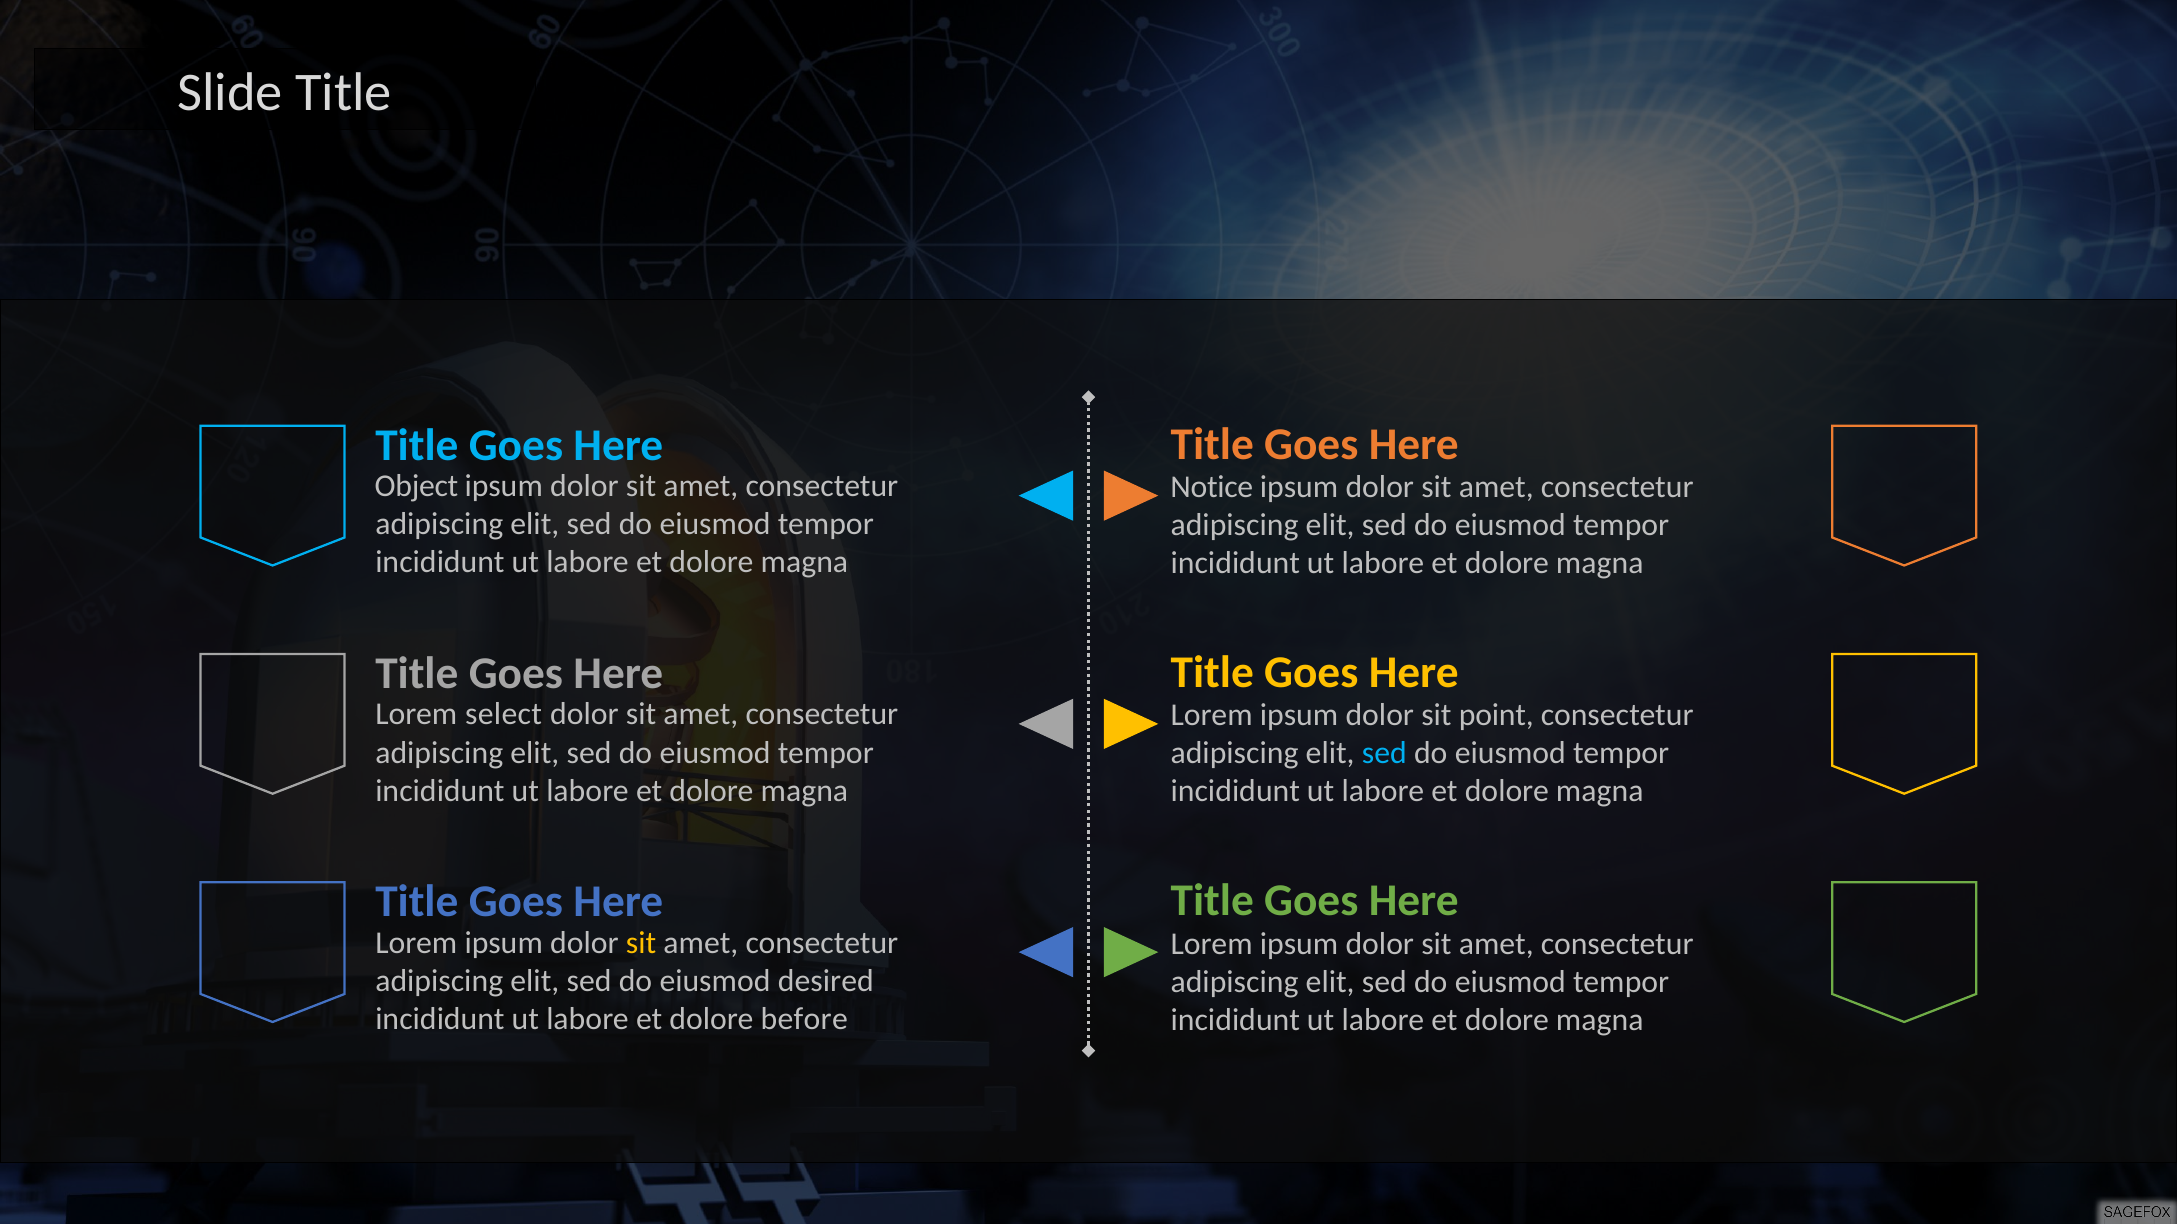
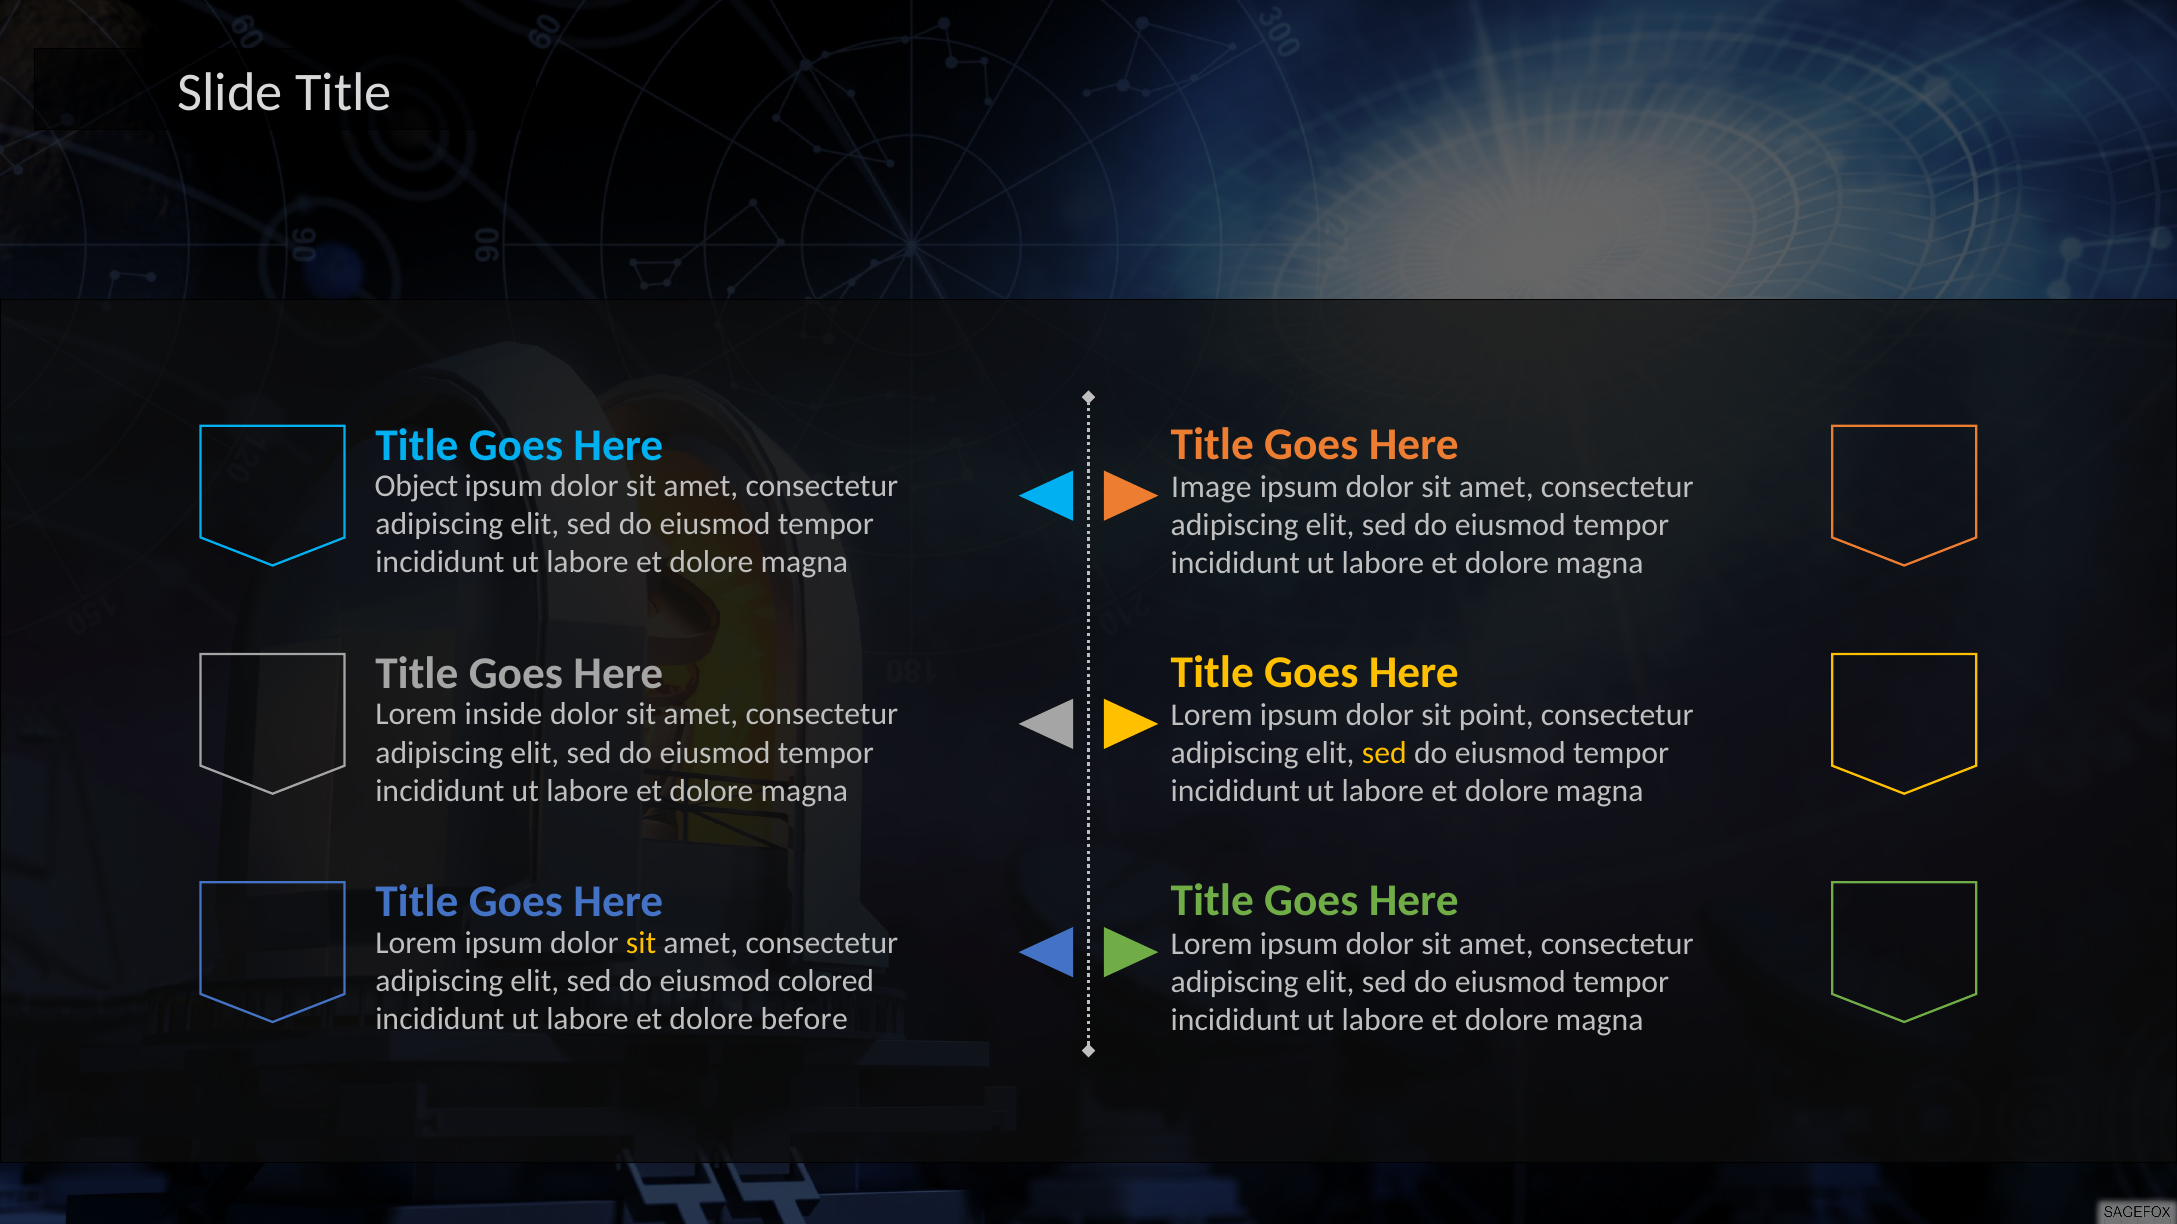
Notice: Notice -> Image (1211, 487)
select: select -> inside (504, 715)
sed colour: light blue -> yellow (1384, 754)
desired: desired -> colored (826, 981)
